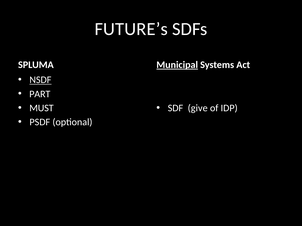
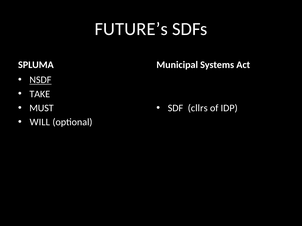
Municipal underline: present -> none (177, 65)
PART: PART -> TAKE (40, 94)
give: give -> cllrs (198, 108)
PSDF: PSDF -> WILL (40, 122)
